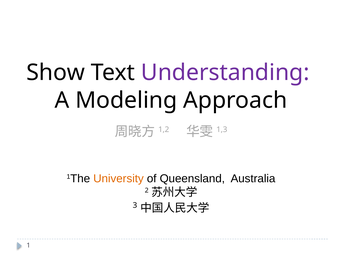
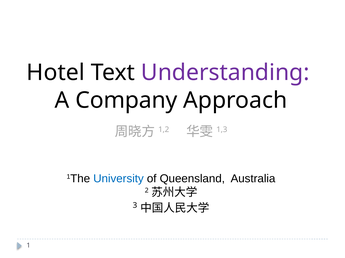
Show: Show -> Hotel (56, 73)
Modeling: Modeling -> Company (126, 100)
University colour: orange -> blue (119, 179)
